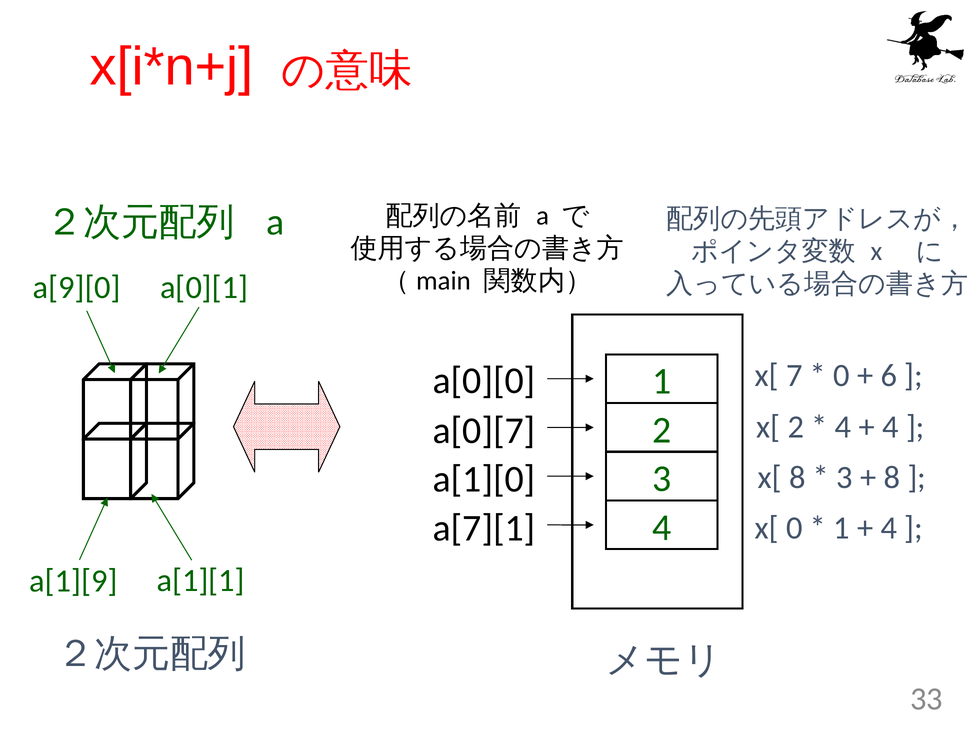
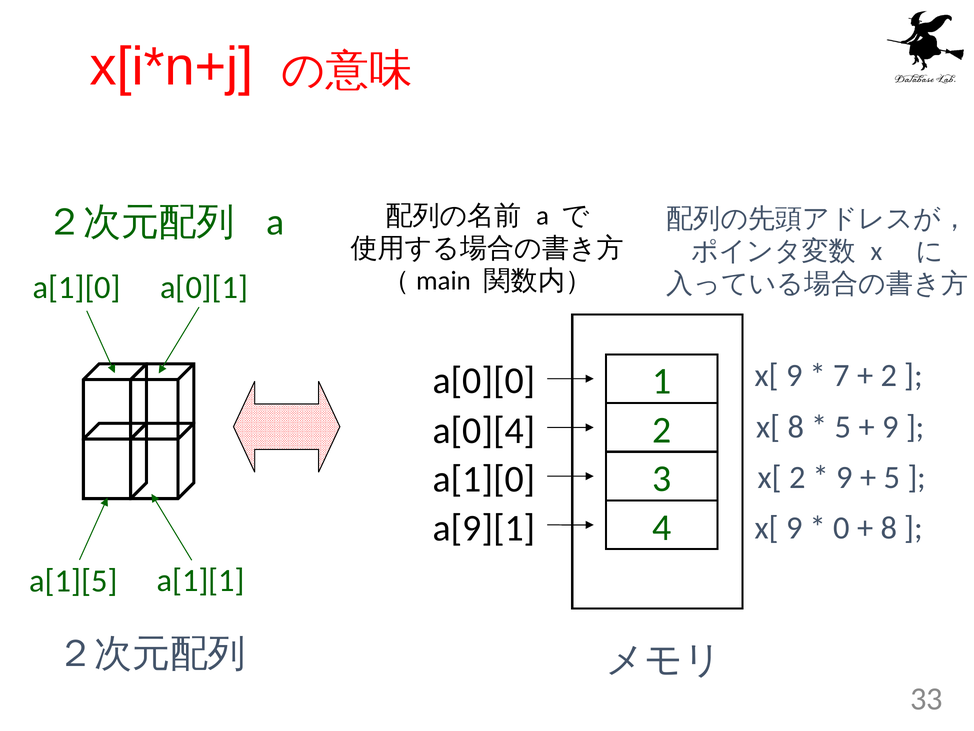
a[9][0: a[9][0 -> a[1][0 (77, 287)
7: 7 -> 9 (794, 375)
0: 0 -> 7 (842, 375)
6: 6 -> 2 (889, 375)
x[ 2: 2 -> 8 (796, 427)
4: 4 -> 5 (843, 427)
4: 4 -> 9 (890, 427)
a[0][7: a[0][7 -> a[0][4 (484, 430)
x[ 8: 8 -> 2 (797, 477)
3: 3 -> 9 (845, 477)
8: 8 -> 5 (892, 477)
a[7][1: a[7][1 -> a[9][1 (484, 528)
0: 0 -> 9 (794, 528)
1: 1 -> 0 (841, 528)
4: 4 -> 8 (889, 528)
a[1][9: a[1][9 -> a[1][5 (73, 580)
